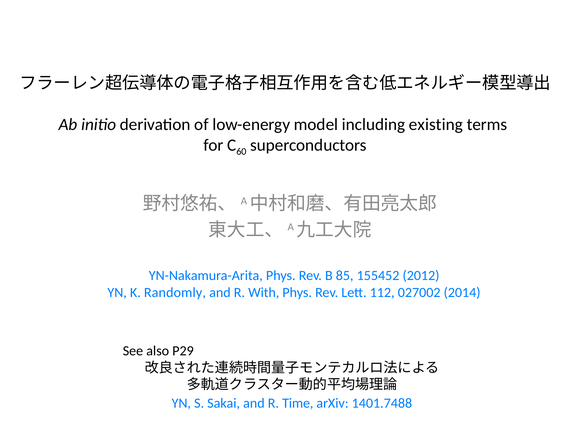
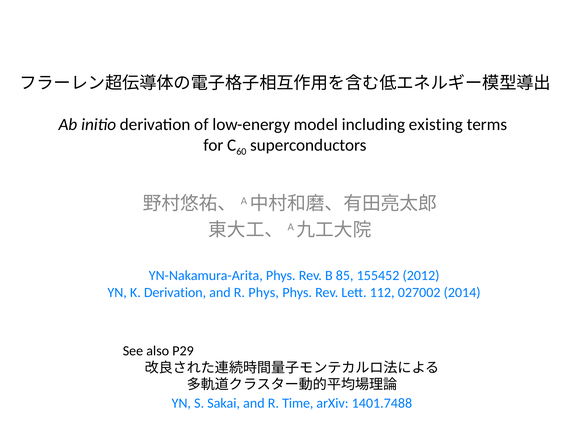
K Randomly: Randomly -> Derivation (175, 293)
R With: With -> Phys (264, 293)
